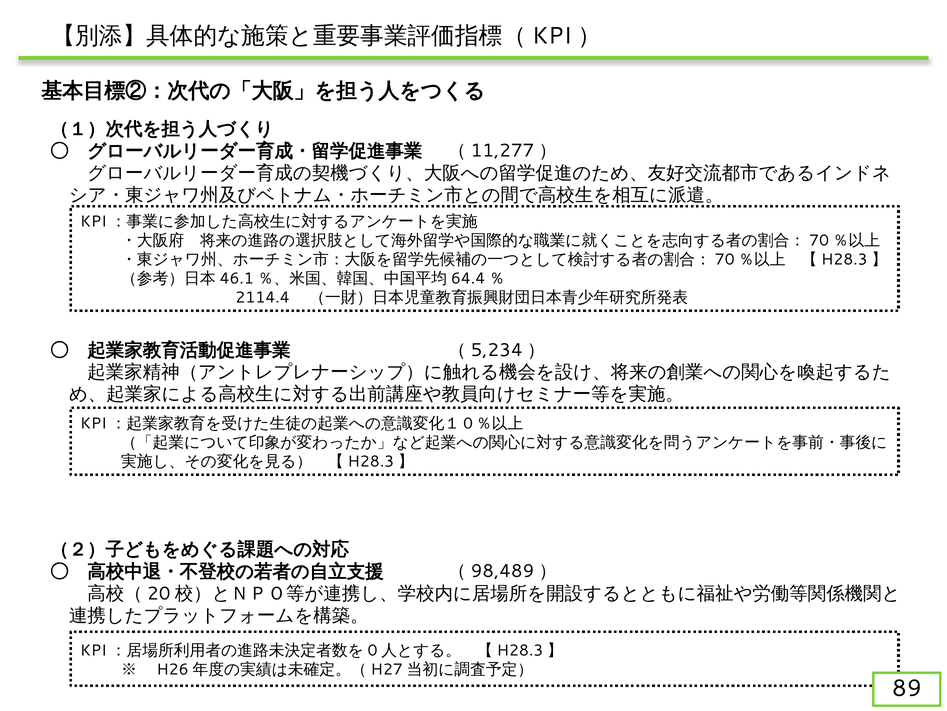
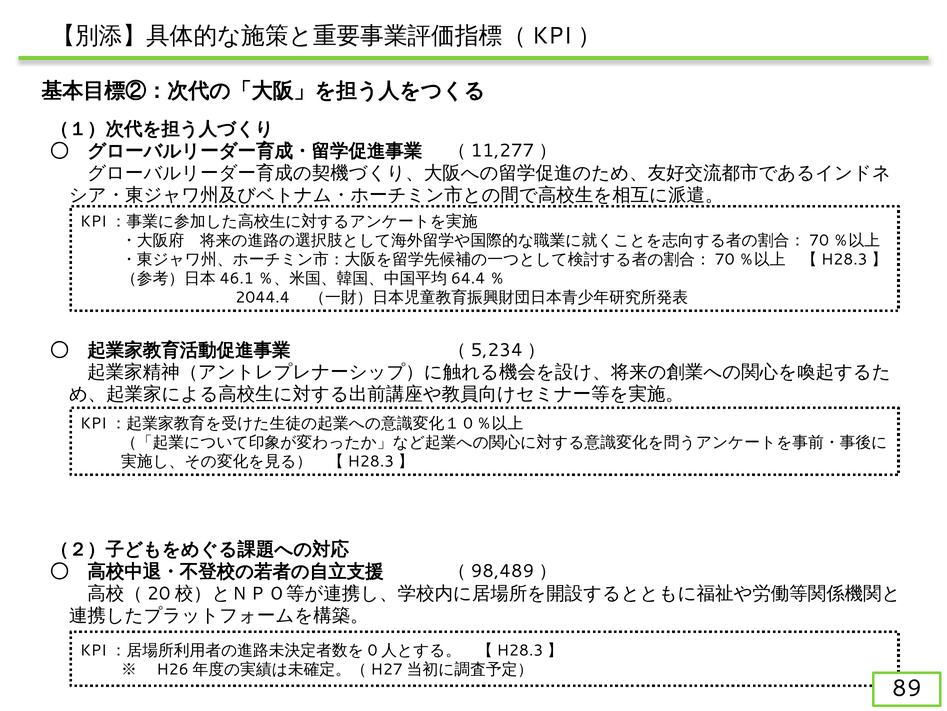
2114.4: 2114.4 -> 2044.4 (262, 297)
